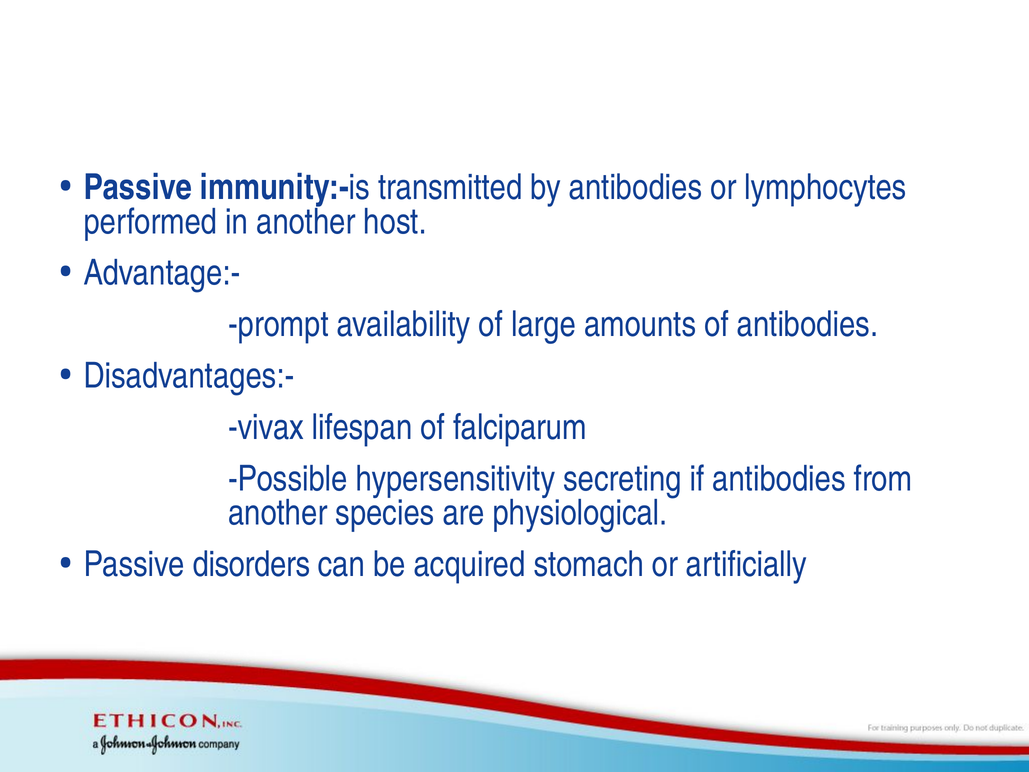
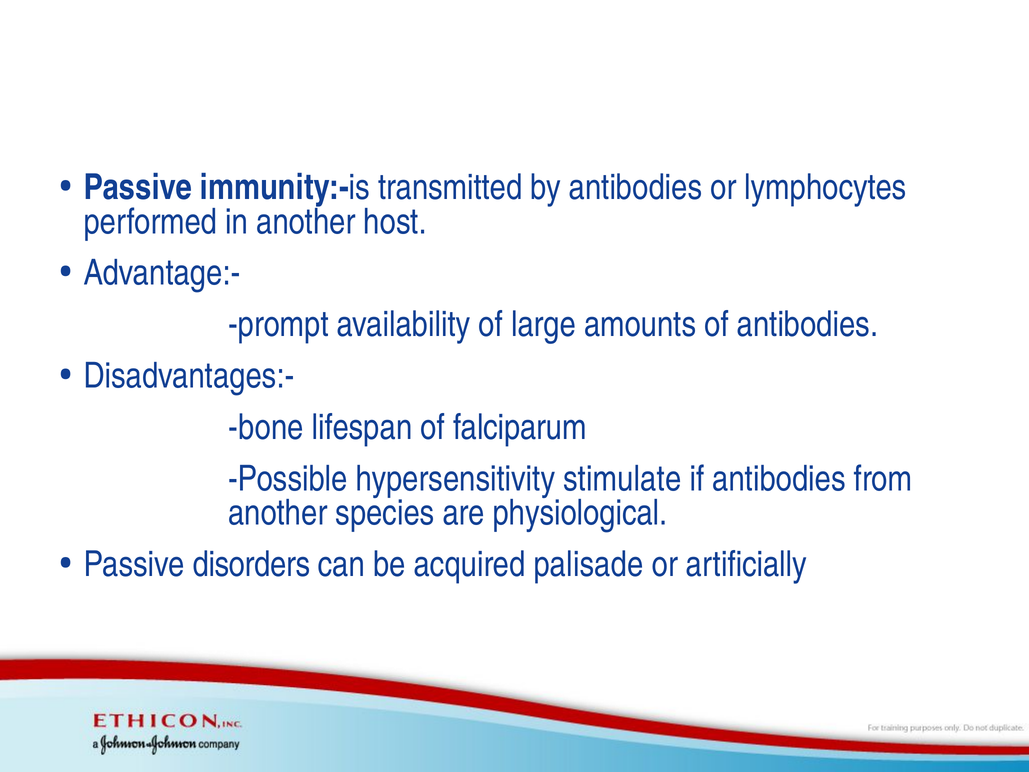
vivax: vivax -> bone (266, 427)
secreting: secreting -> stimulate (622, 479)
stomach: stomach -> palisade (589, 564)
